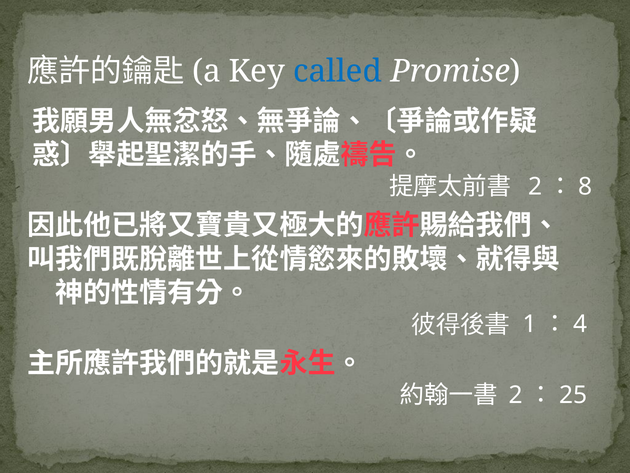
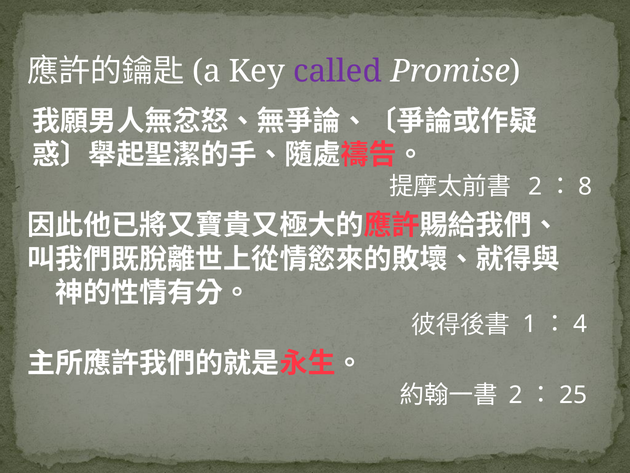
called colour: blue -> purple (338, 71)
